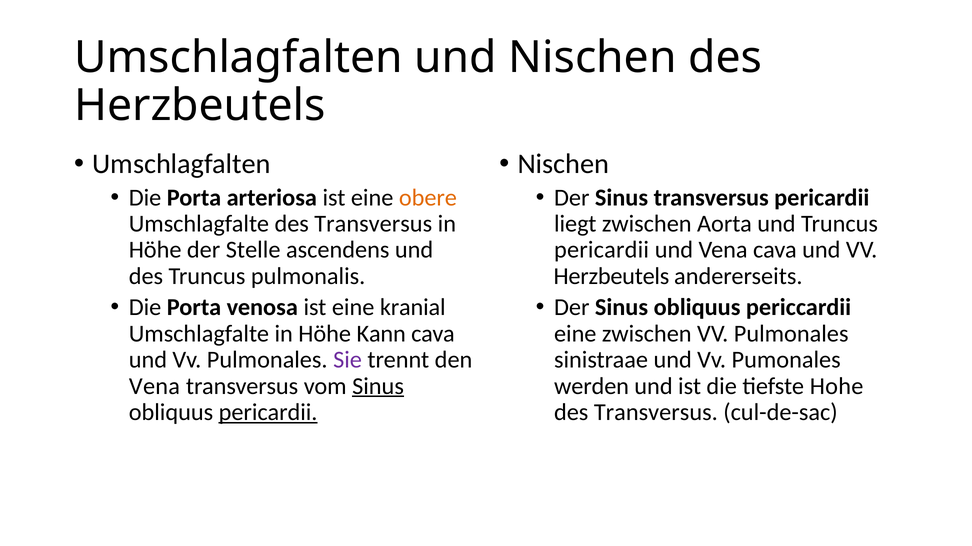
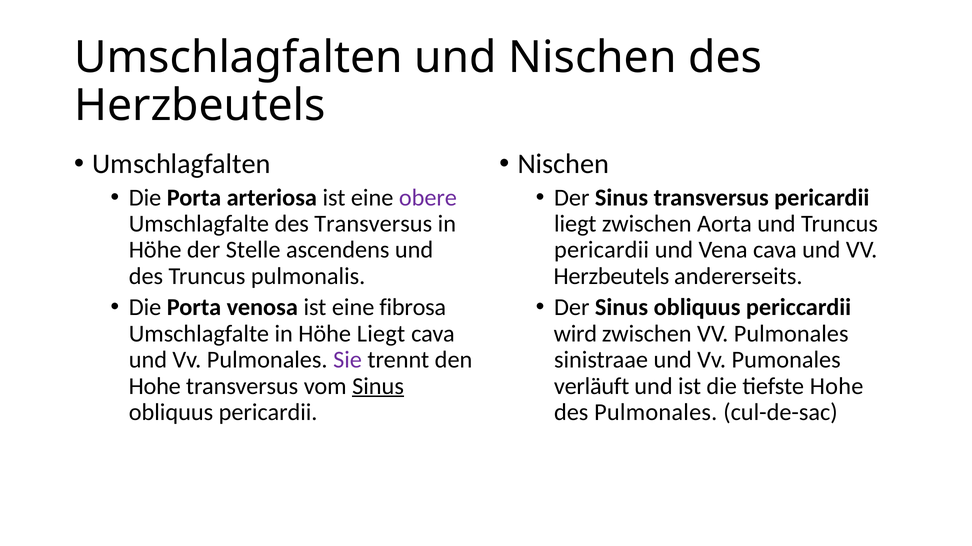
obere colour: orange -> purple (428, 198)
kranial: kranial -> fibrosa (413, 308)
Höhe Kann: Kann -> Liegt (381, 334)
eine: eine -> wird (575, 334)
Vena: Vena -> Hohe (155, 387)
werden: werden -> verläuft (592, 387)
pericardii underline: present -> none (268, 413)
Transversus: Transversus -> Pulmonales (656, 413)
